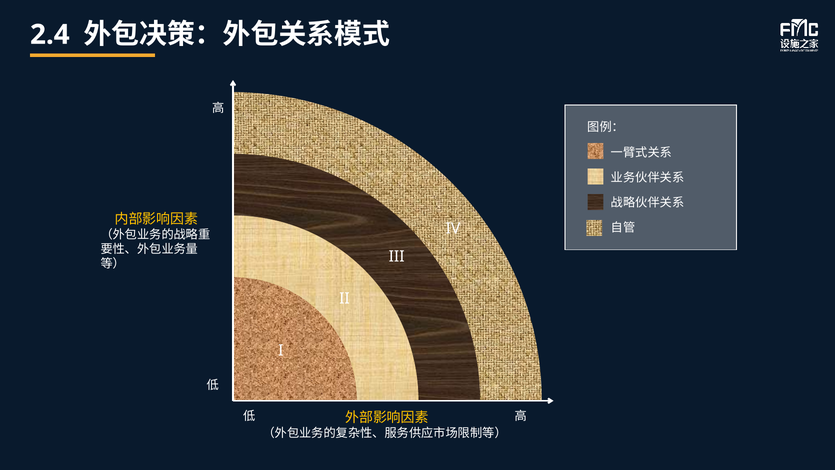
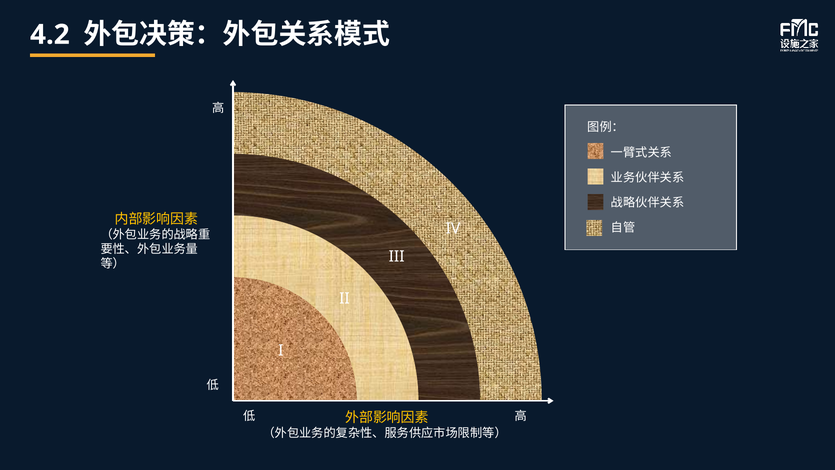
2.4: 2.4 -> 4.2 (50, 35)
